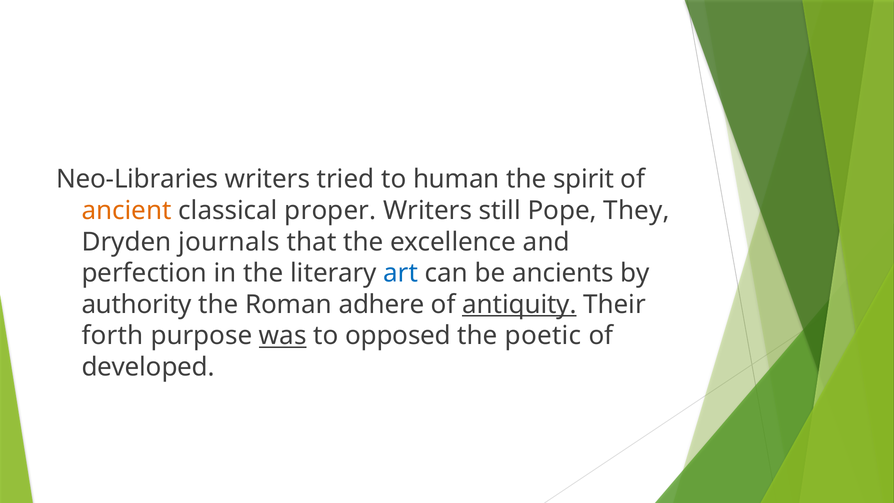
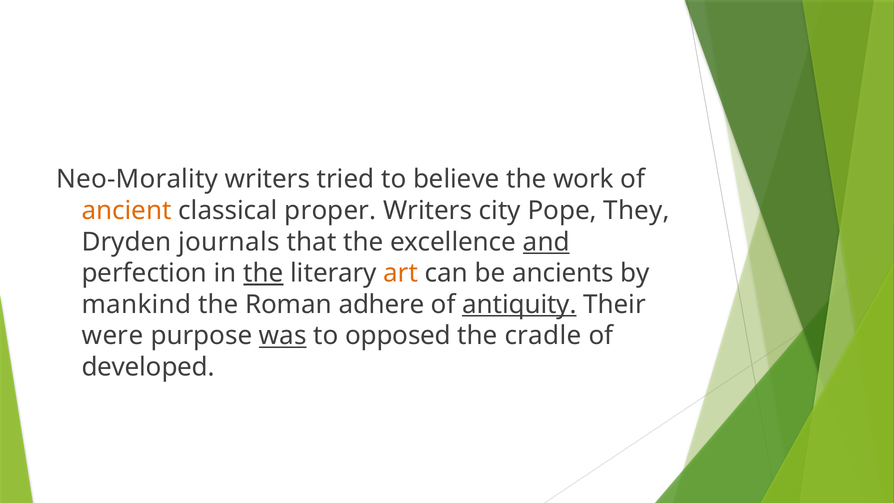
Neo-Libraries: Neo-Libraries -> Neo-Morality (137, 179)
human: human -> believe (456, 179)
spirit: spirit -> work (583, 179)
still: still -> city (500, 211)
and underline: none -> present (546, 242)
the underline: none -> present (263, 273)
art colour: blue -> orange (401, 273)
authority: authority -> mankind (136, 304)
forth: forth -> were (112, 336)
poetic: poetic -> cradle (543, 336)
